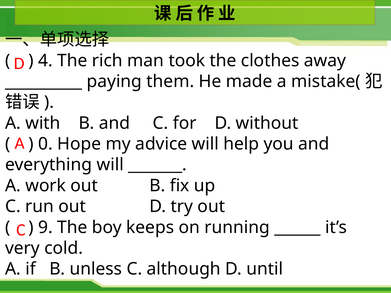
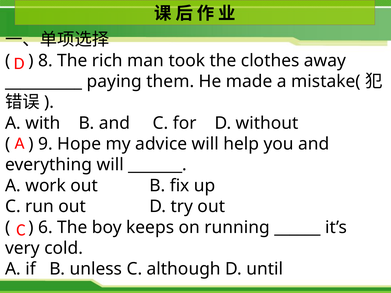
4: 4 -> 8 (45, 61)
0: 0 -> 9 (45, 144)
9: 9 -> 6 (45, 227)
